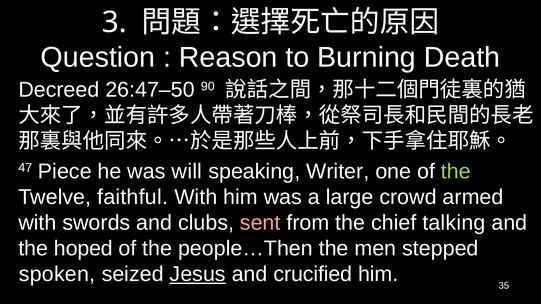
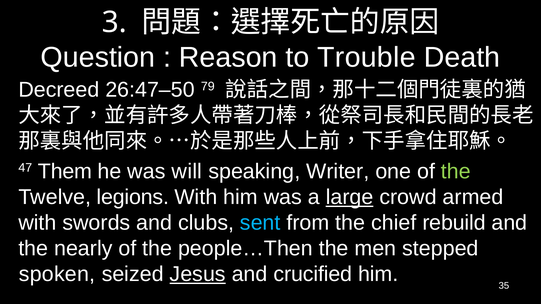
Burning: Burning -> Trouble (366, 57)
90: 90 -> 79 (208, 86)
Piece: Piece -> Them (65, 171)
faithful: faithful -> legions (133, 197)
large underline: none -> present (350, 197)
sent colour: pink -> light blue (260, 223)
talking: talking -> rebuild (454, 223)
hoped: hoped -> nearly (83, 249)
